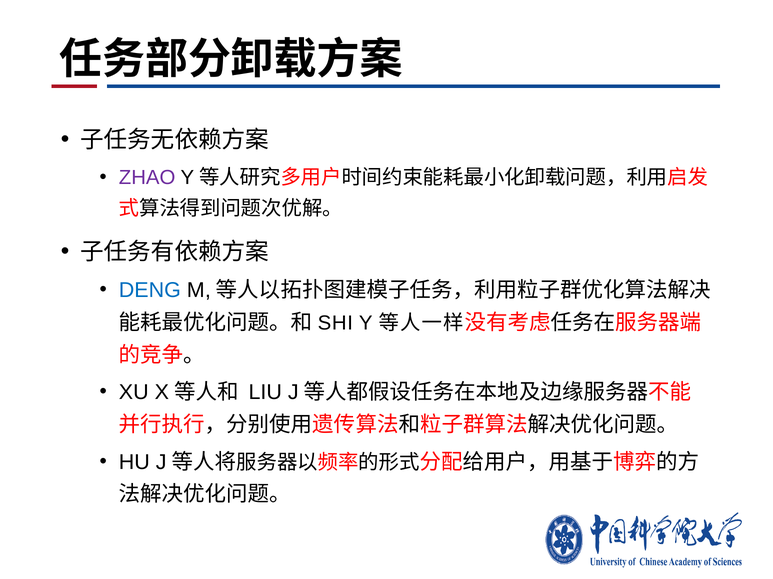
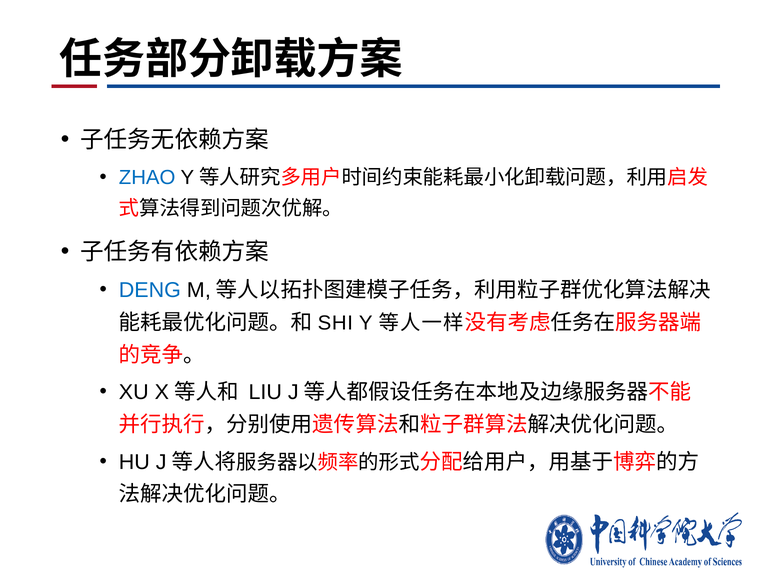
ZHAO colour: purple -> blue (147, 178)
